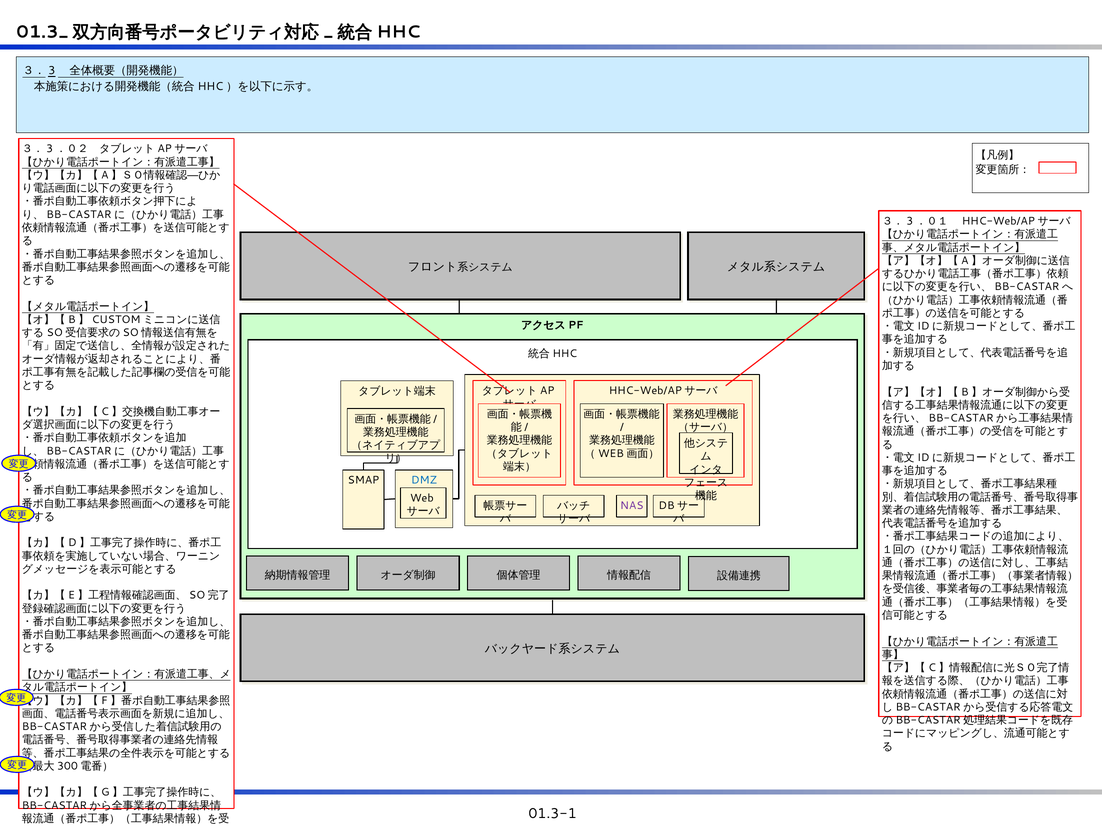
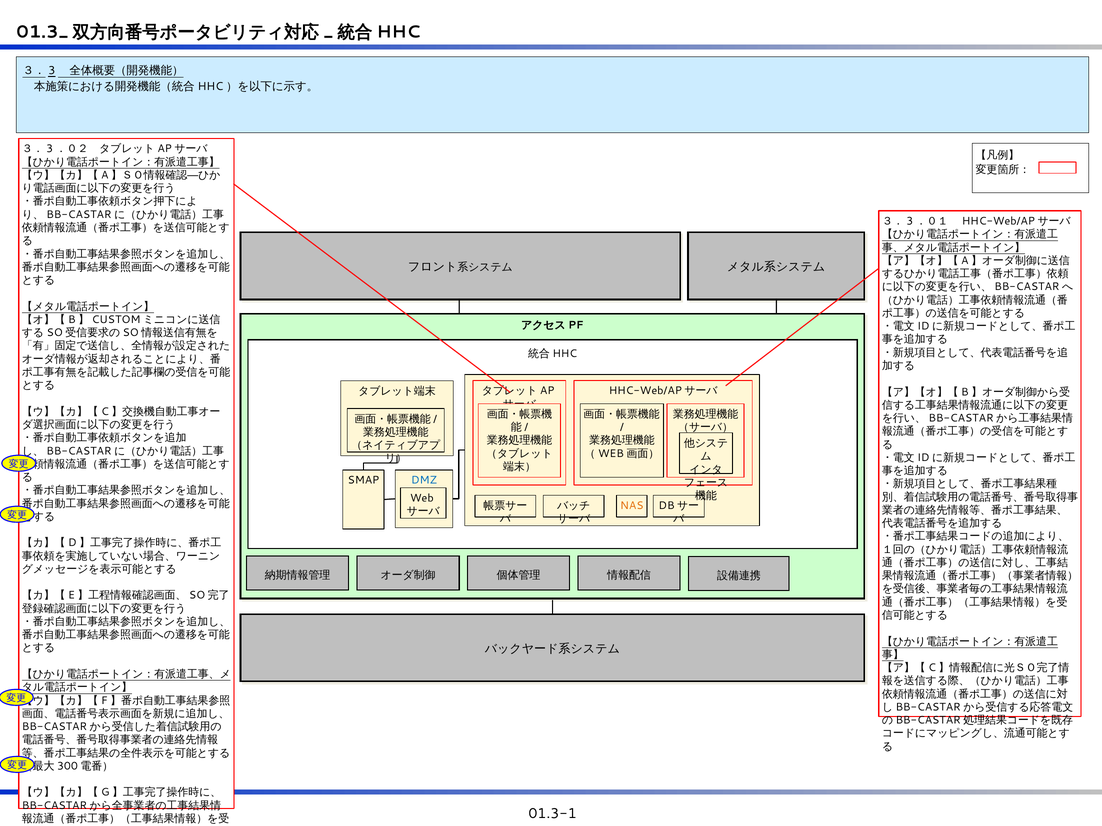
NAS colour: purple -> orange (632, 506)
